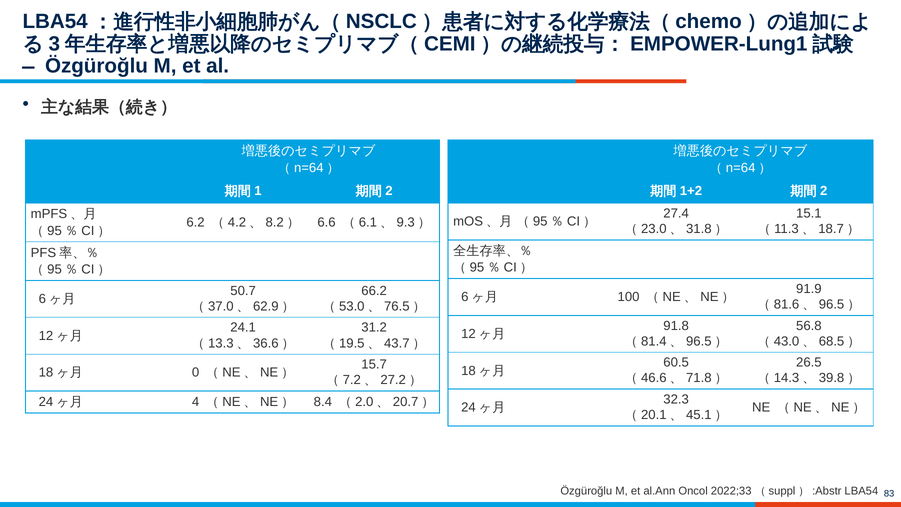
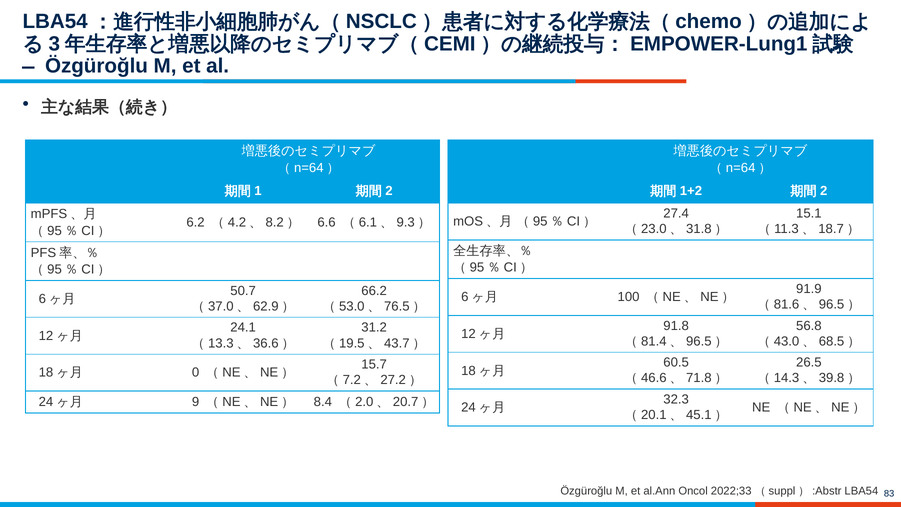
4: 4 -> 9 (196, 402)
